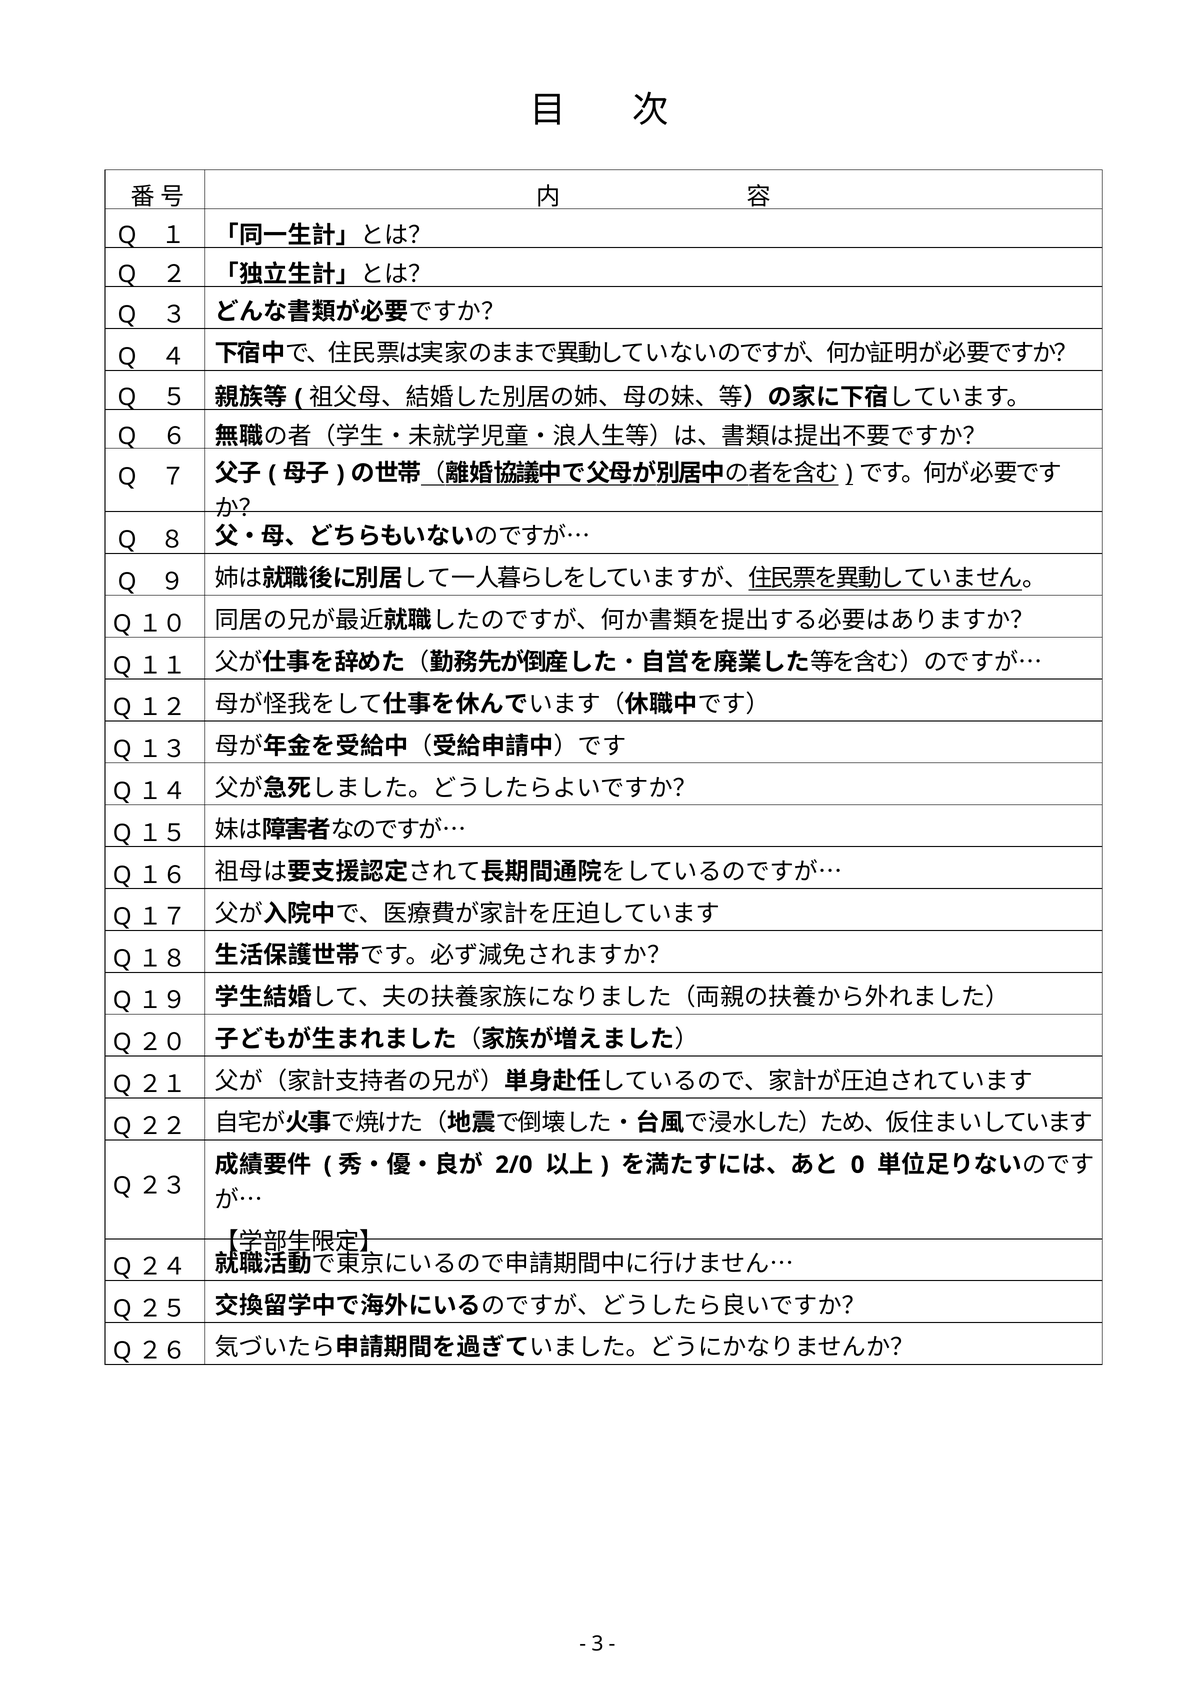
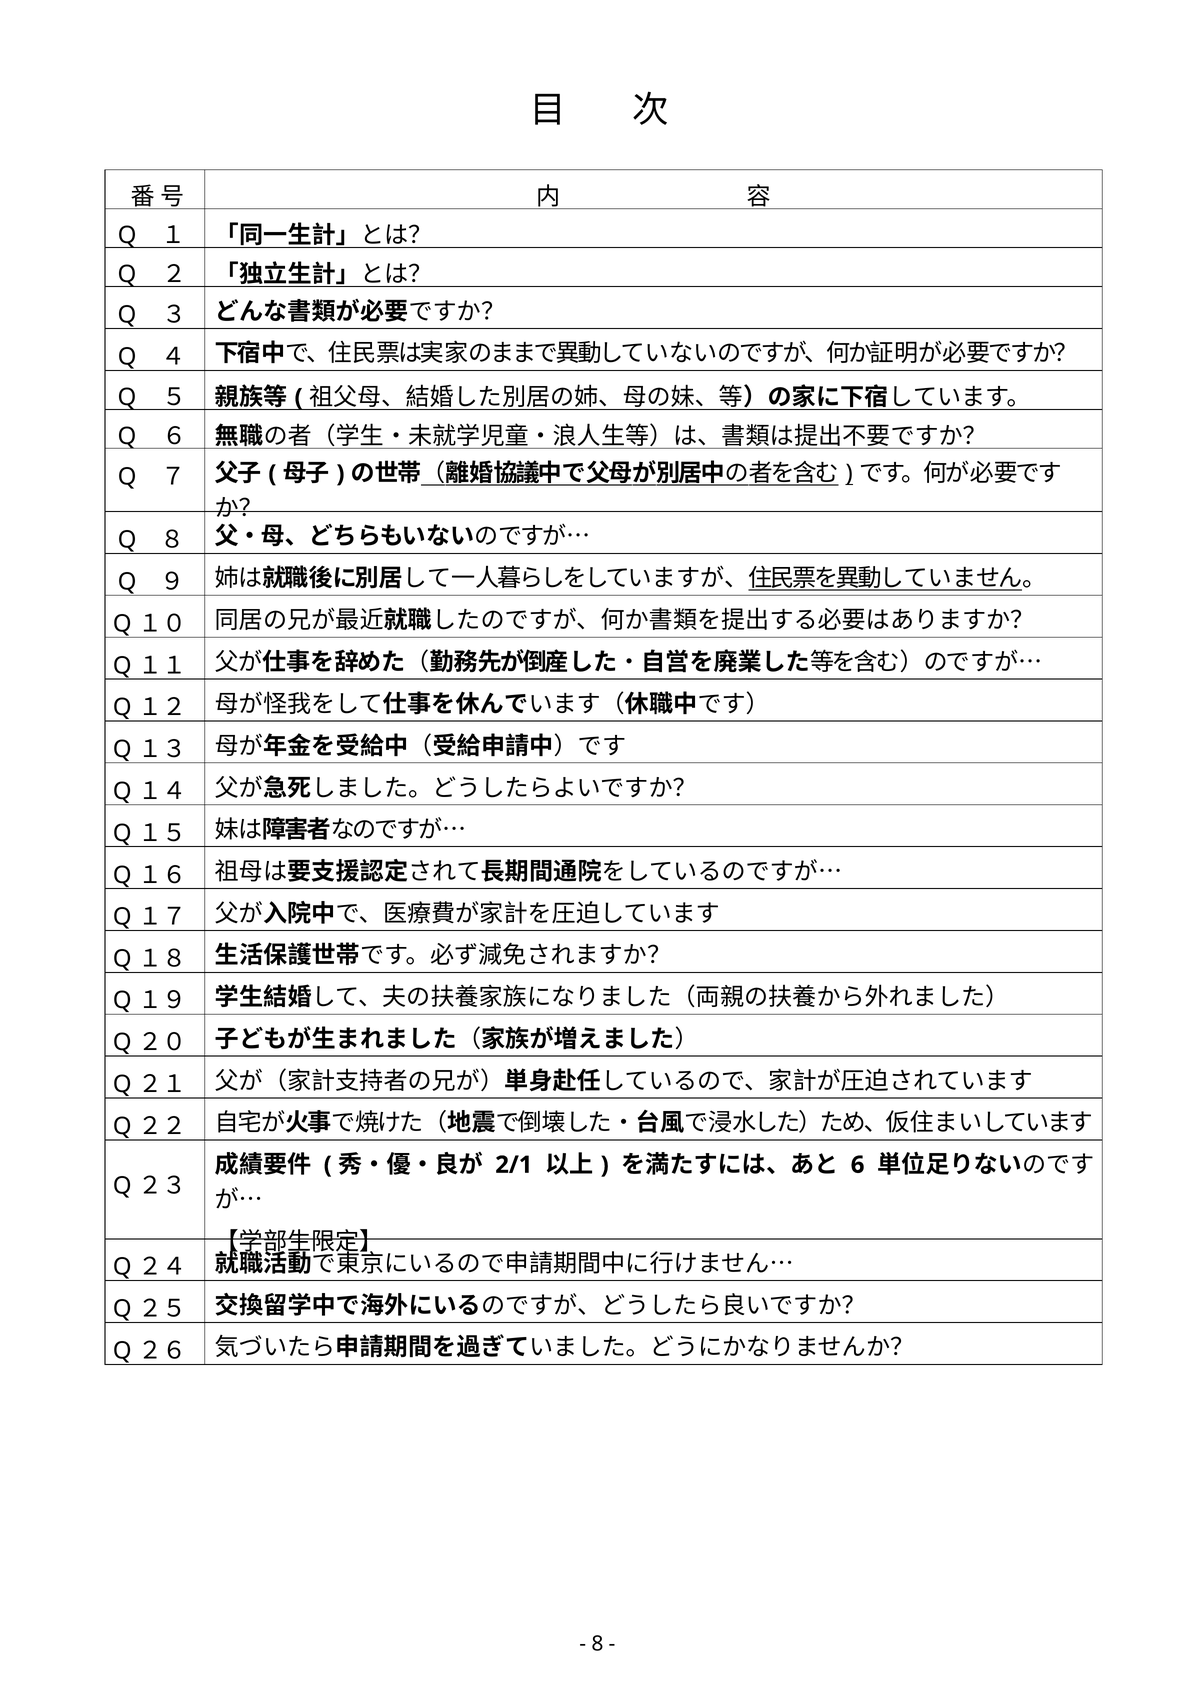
2/0: 2/0 -> 2/1 (514, 1165)
0: 0 -> 6 (858, 1165)
3: 3 -> 8 (597, 1644)
